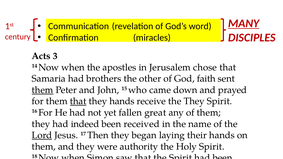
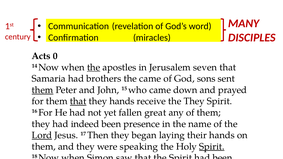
MANY underline: present -> none (244, 24)
3: 3 -> 0 (55, 56)
the underline: none -> present (94, 67)
chose: chose -> seven (205, 67)
the other: other -> came (150, 79)
faith: faith -> sons (206, 79)
received: received -> presence (142, 124)
were authority: authority -> speaking (139, 147)
Spirit underline: none -> present (212, 147)
